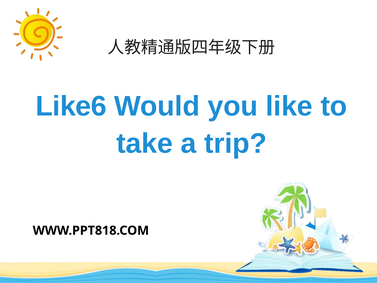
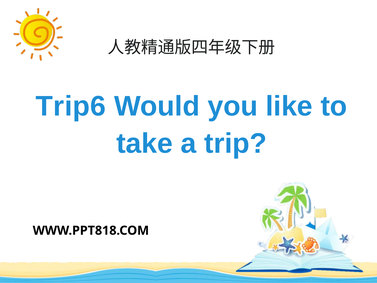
Like6: Like6 -> Trip6 (71, 106)
